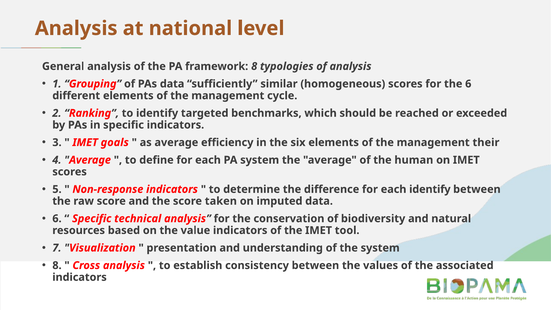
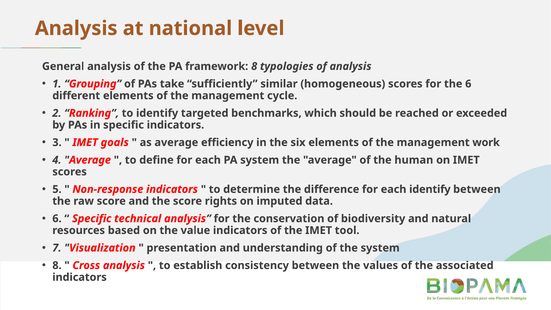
PAs data: data -> take (172, 84)
their: their -> work (486, 142)
taken: taken -> rights (221, 201)
